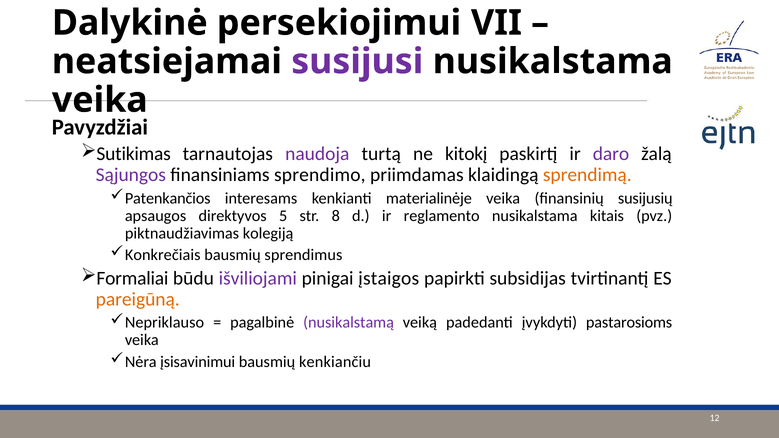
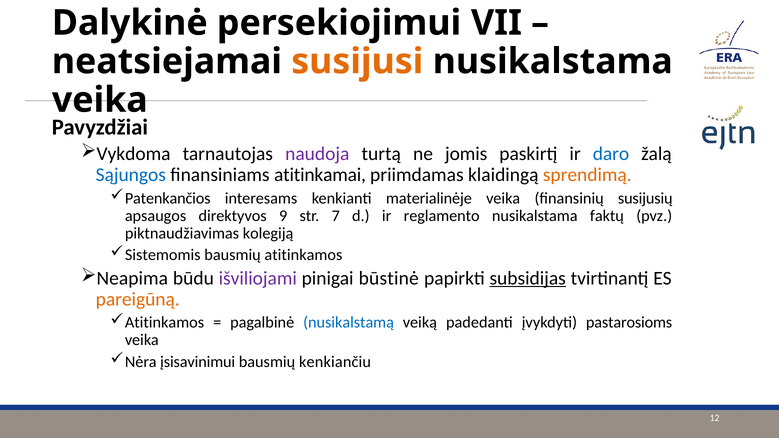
susijusi colour: purple -> orange (357, 61)
Sutikimas: Sutikimas -> Vykdoma (134, 154)
kitokį: kitokį -> jomis (466, 154)
daro colour: purple -> blue (611, 154)
Sąjungos colour: purple -> blue (131, 175)
sprendimo: sprendimo -> atitinkamai (320, 175)
5: 5 -> 9 (283, 216)
8: 8 -> 7 (336, 216)
kitais: kitais -> faktų (607, 216)
Konkrečiais: Konkrečiais -> Sistemomis (163, 255)
bausmių sprendimus: sprendimus -> atitinkamos (303, 255)
Formaliai: Formaliai -> Neapima (132, 278)
įstaigos: įstaigos -> būstinė (389, 278)
subsidijas underline: none -> present (528, 278)
Nepriklauso: Nepriklauso -> Atitinkamos (165, 323)
nusikalstamą colour: purple -> blue (349, 323)
